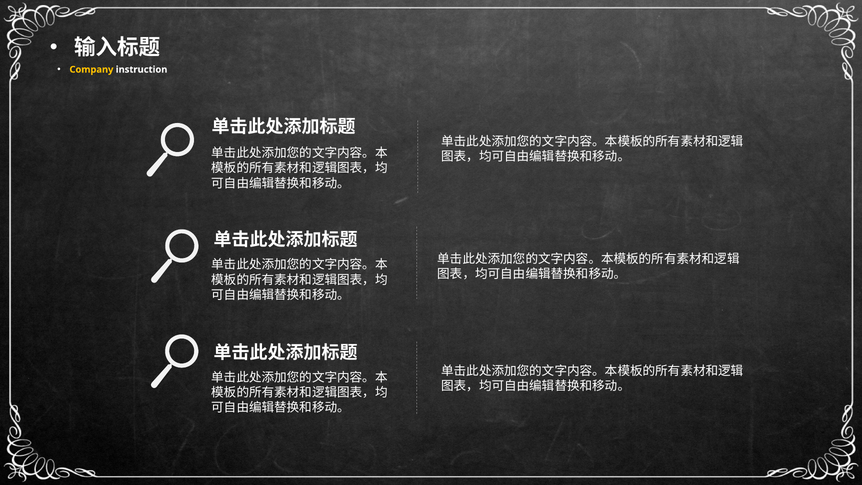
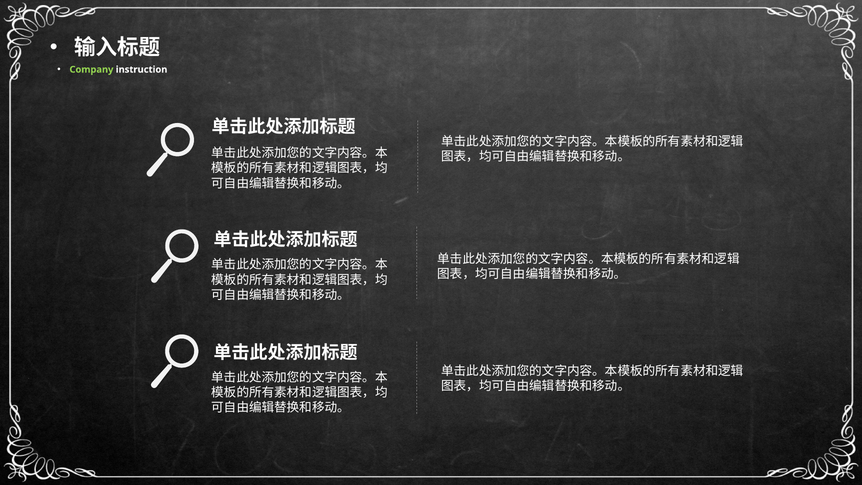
Company colour: yellow -> light green (91, 70)
